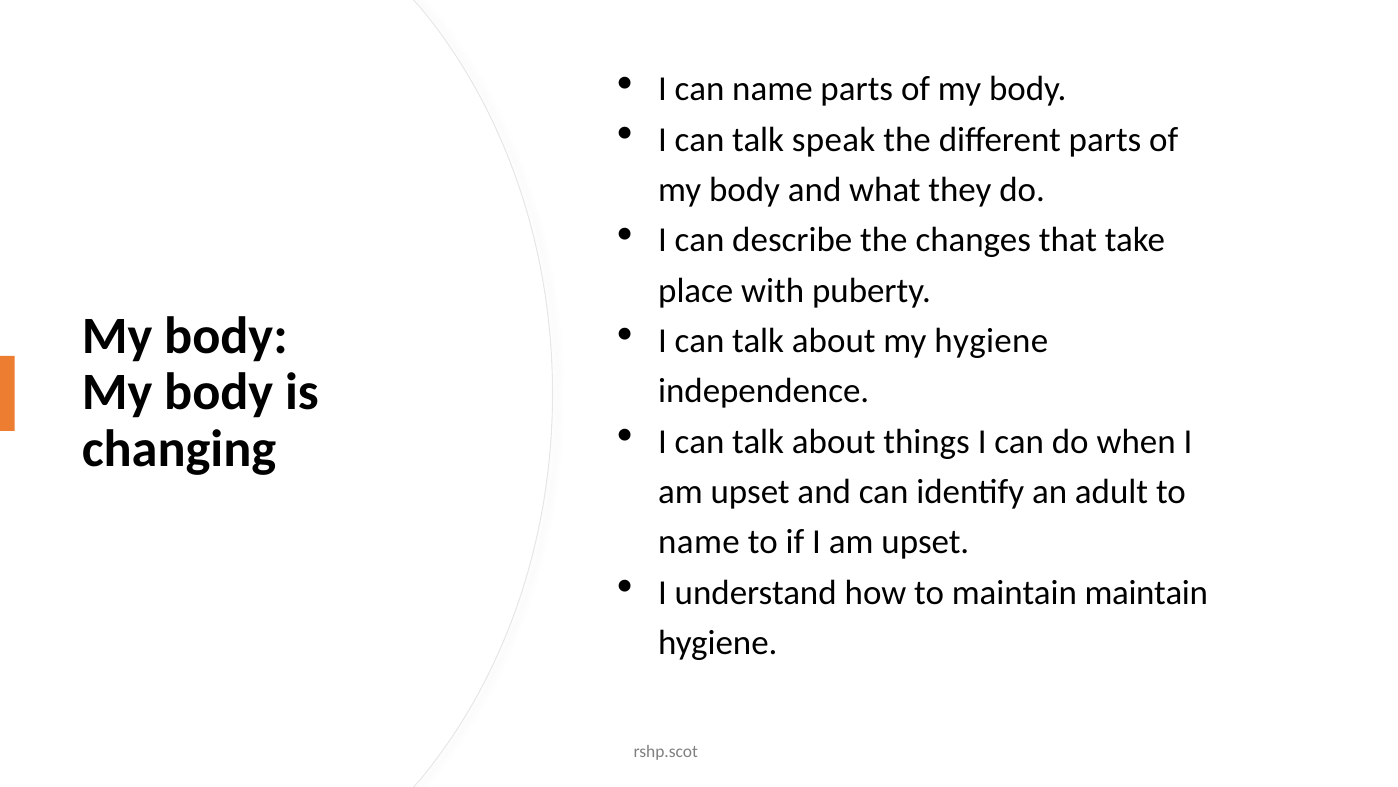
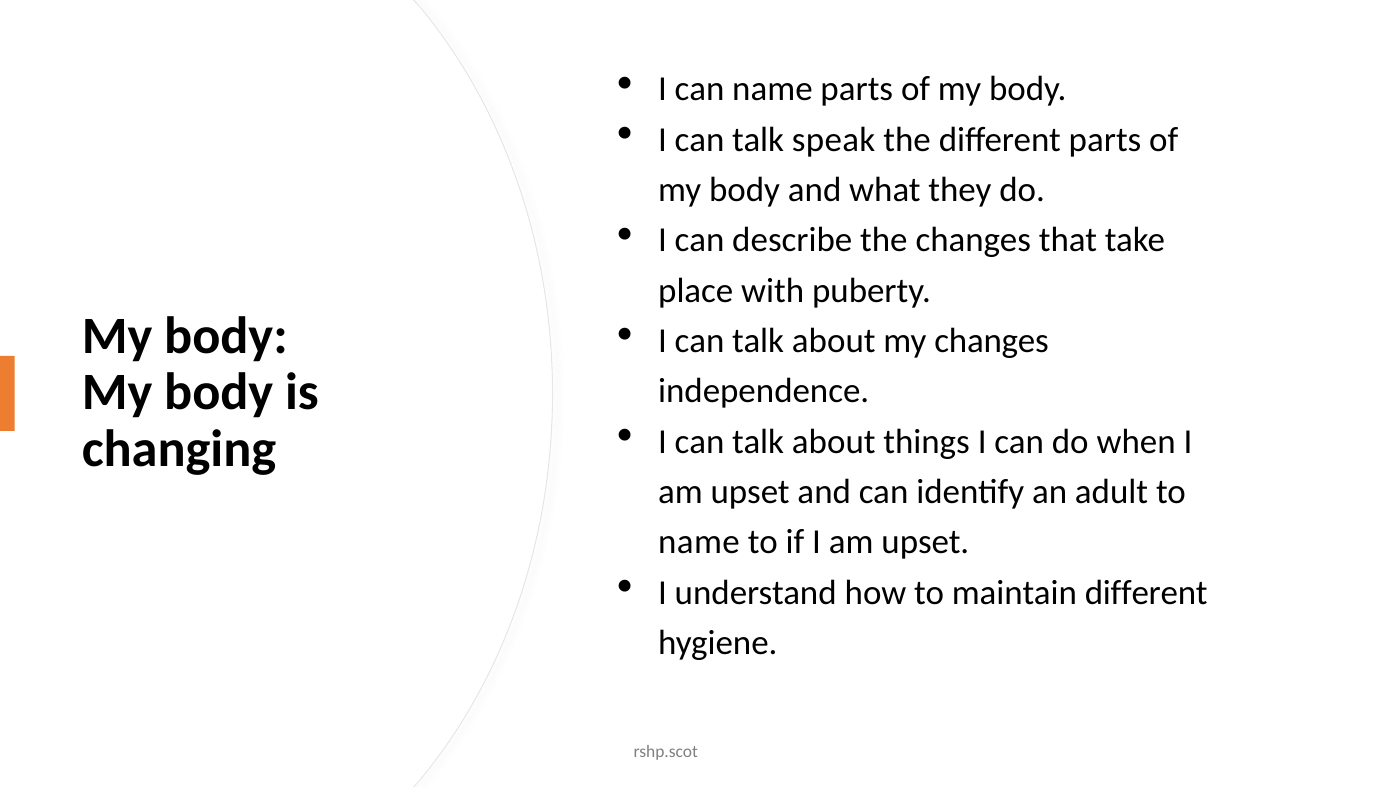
my hygiene: hygiene -> changes (992, 341)
maintain maintain: maintain -> different (1146, 592)
